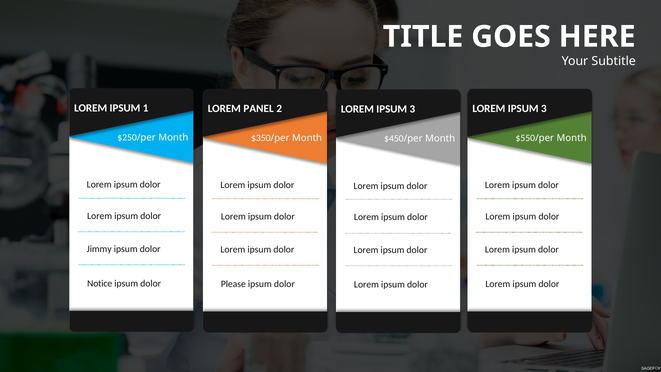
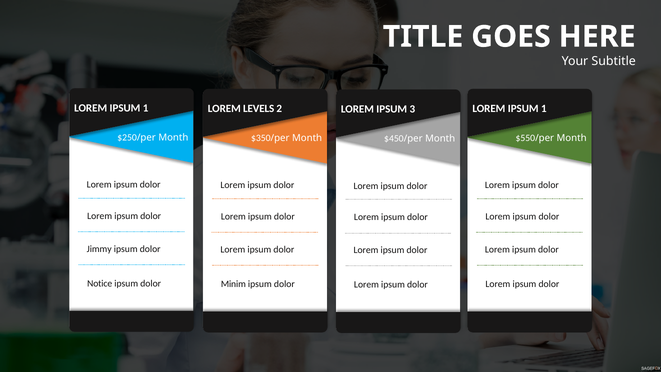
PANEL: PANEL -> LEVELS (259, 109)
3: 3 -> 1 (544, 109)
Please: Please -> Minim (233, 284)
